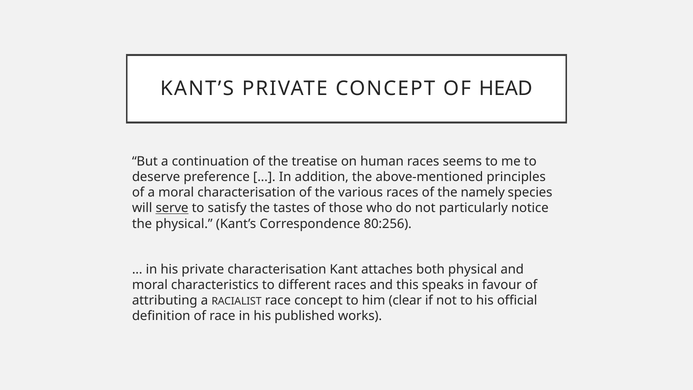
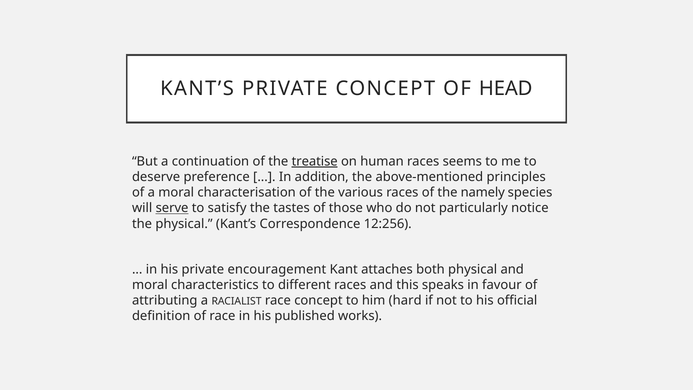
treatise underline: none -> present (315, 161)
80:256: 80:256 -> 12:256 (388, 224)
private characterisation: characterisation -> encouragement (277, 269)
clear: clear -> hard (405, 300)
